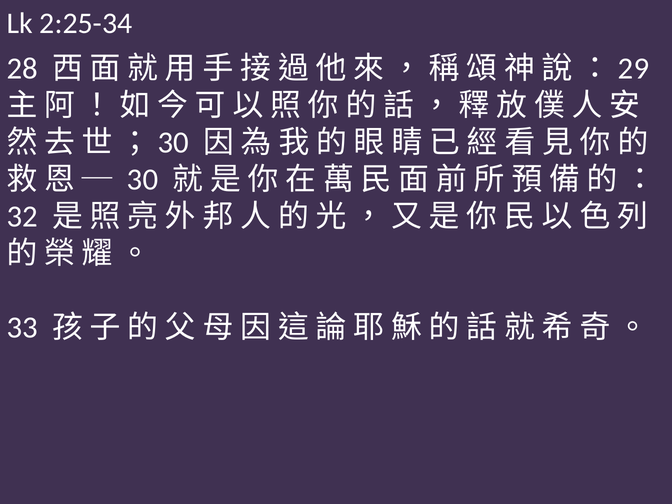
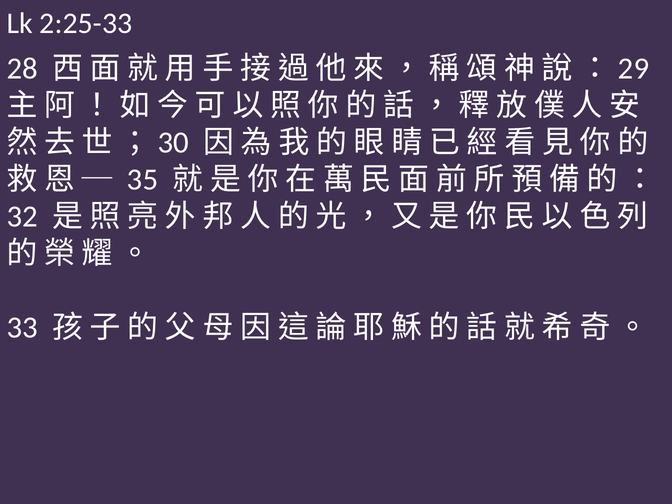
2:25-34: 2:25-34 -> 2:25-33 (86, 23)
30: 30 -> 35 (143, 180)
